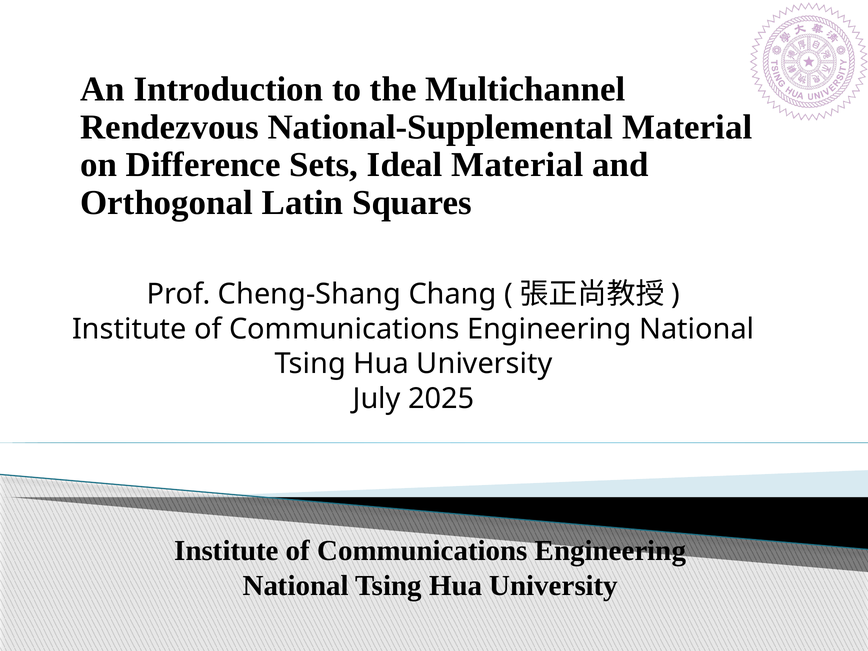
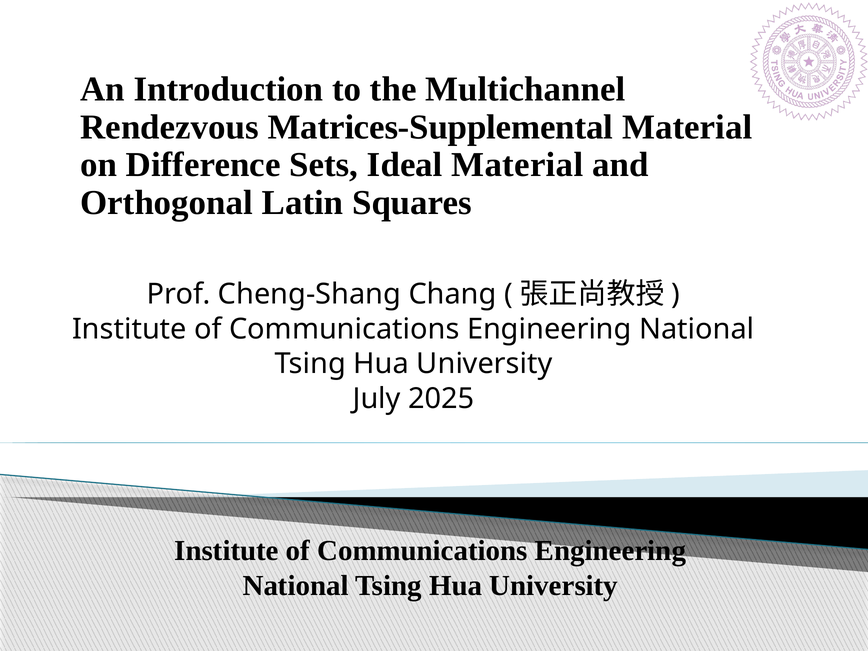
National-Supplemental: National-Supplemental -> Matrices-Supplemental (440, 127)
